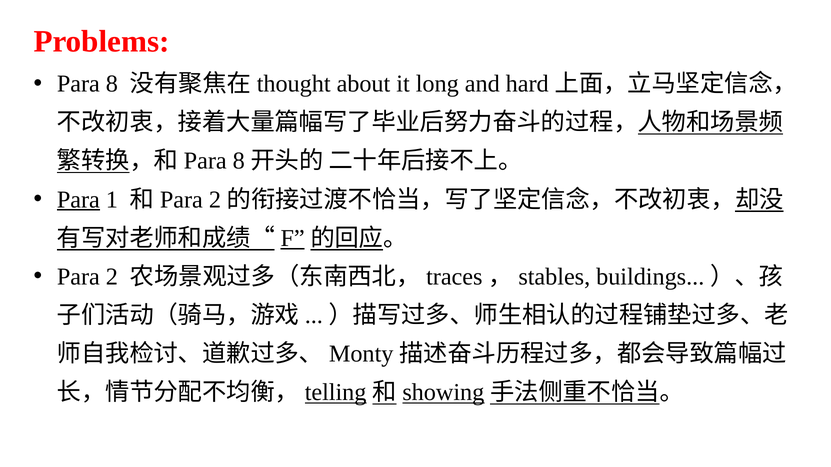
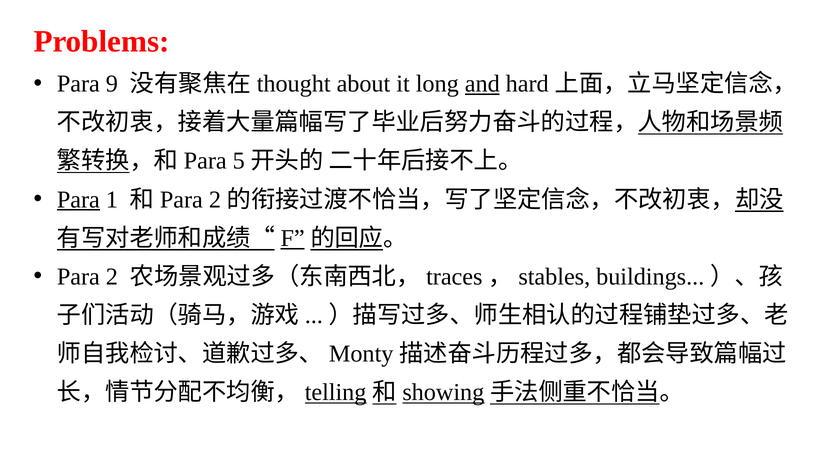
8: 8 -> 9 (112, 84)
and underline: none -> present (482, 84)
8: 8 -> 5 (239, 161)
